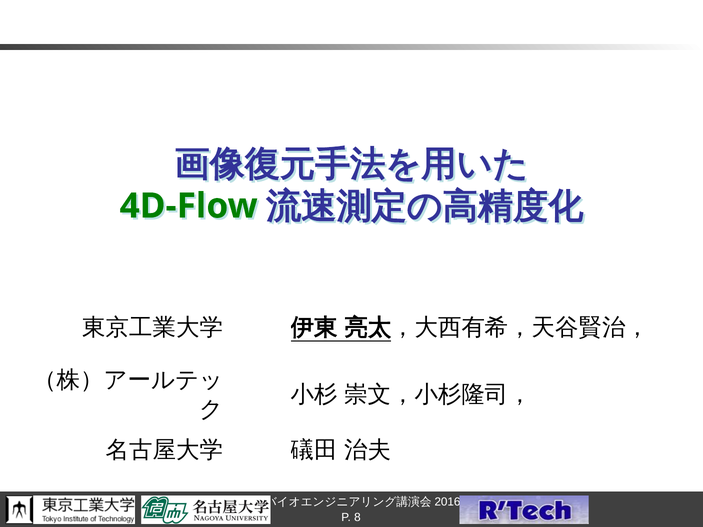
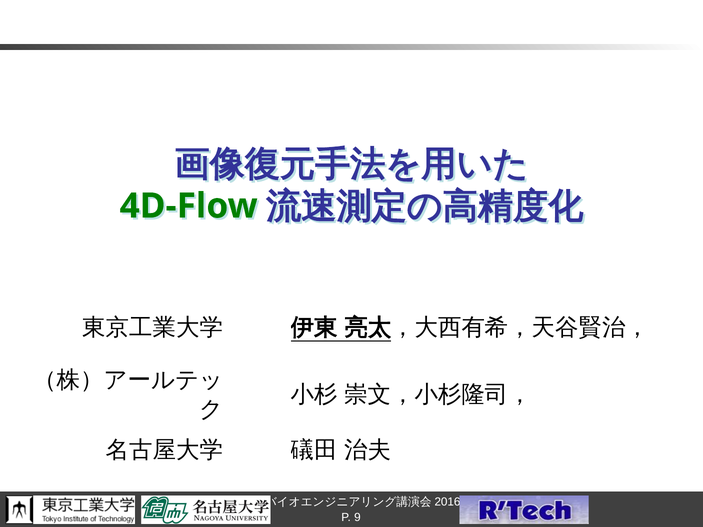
8: 8 -> 9 (357, 518)
